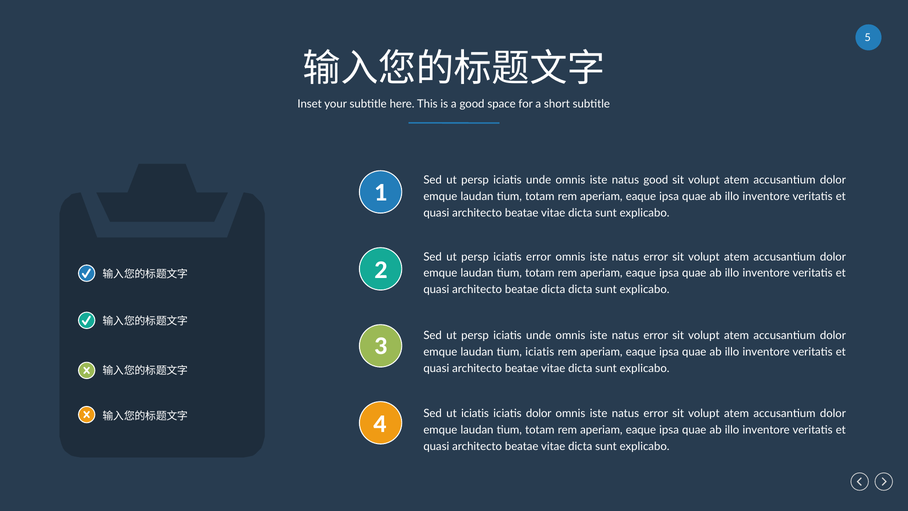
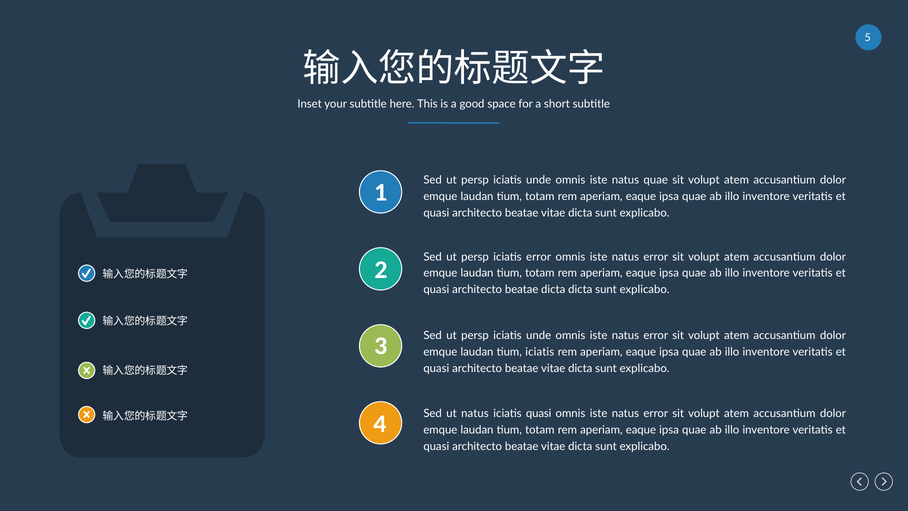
natus good: good -> quae (656, 180)
ut iciatis: iciatis -> natus (475, 413)
iciatis dolor: dolor -> quasi (539, 413)
